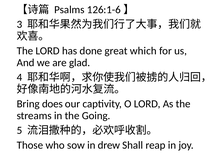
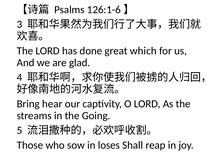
does: does -> hear (52, 104)
drew: drew -> loses (109, 145)
